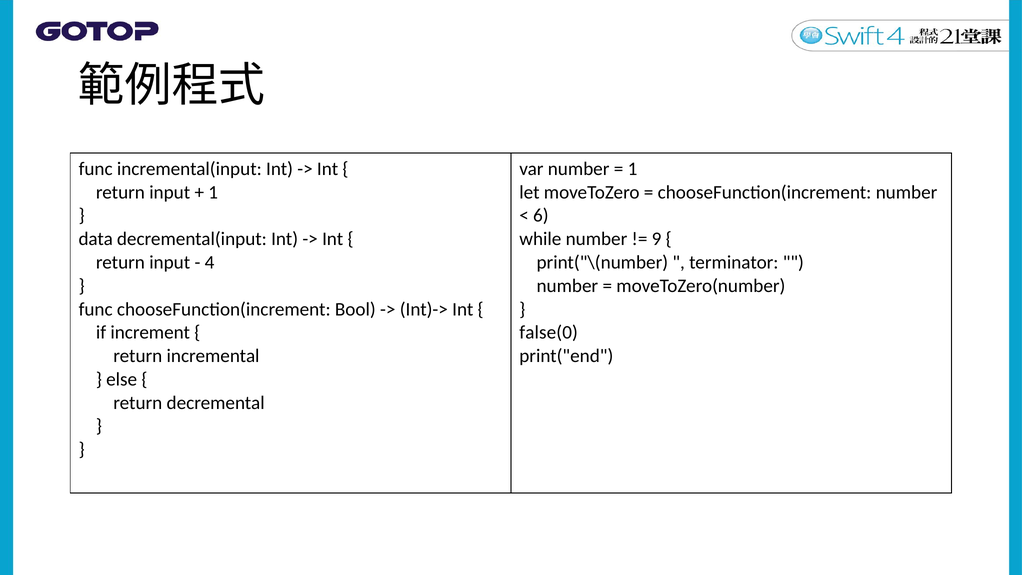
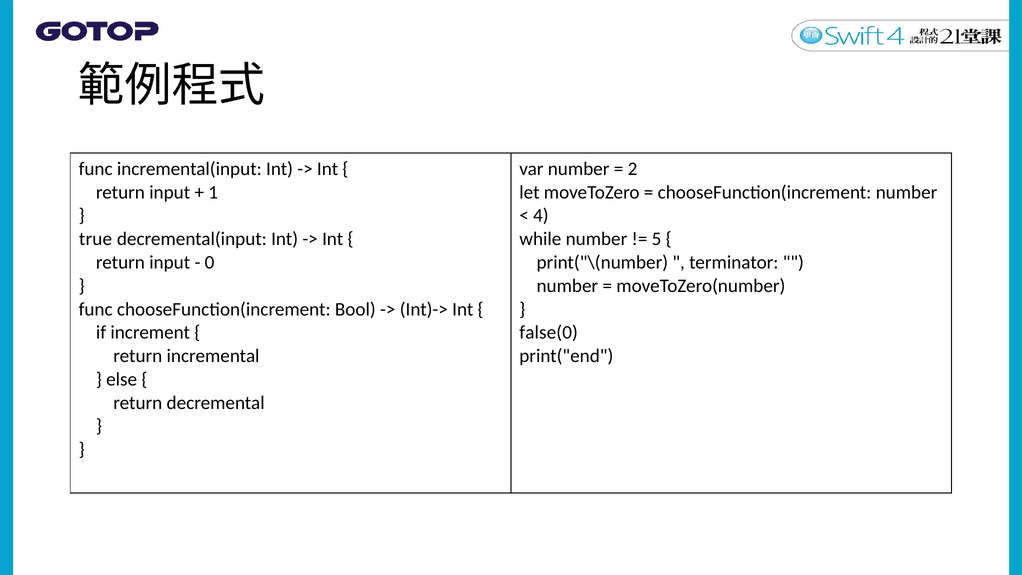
1: 1 -> 2 (632, 169)
6: 6 -> 4 (541, 216)
data: data -> true (96, 239)
9: 9 -> 5 (656, 239)
4: 4 -> 0 (210, 262)
